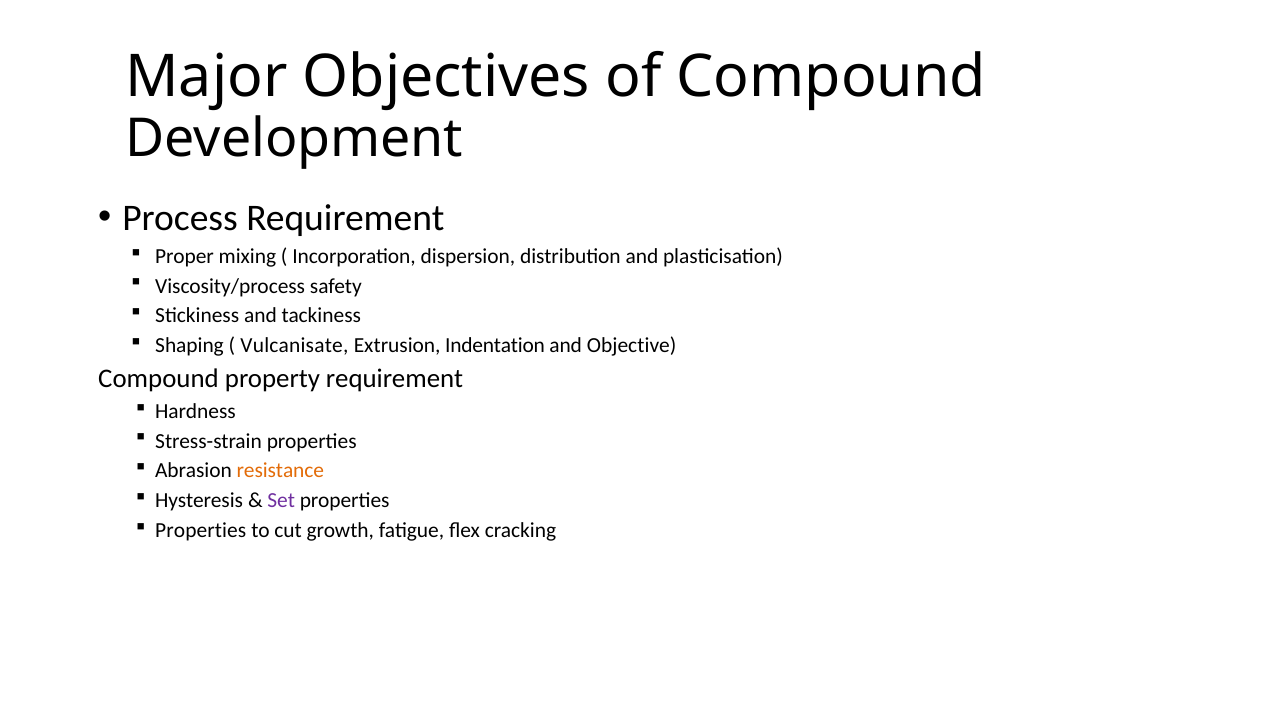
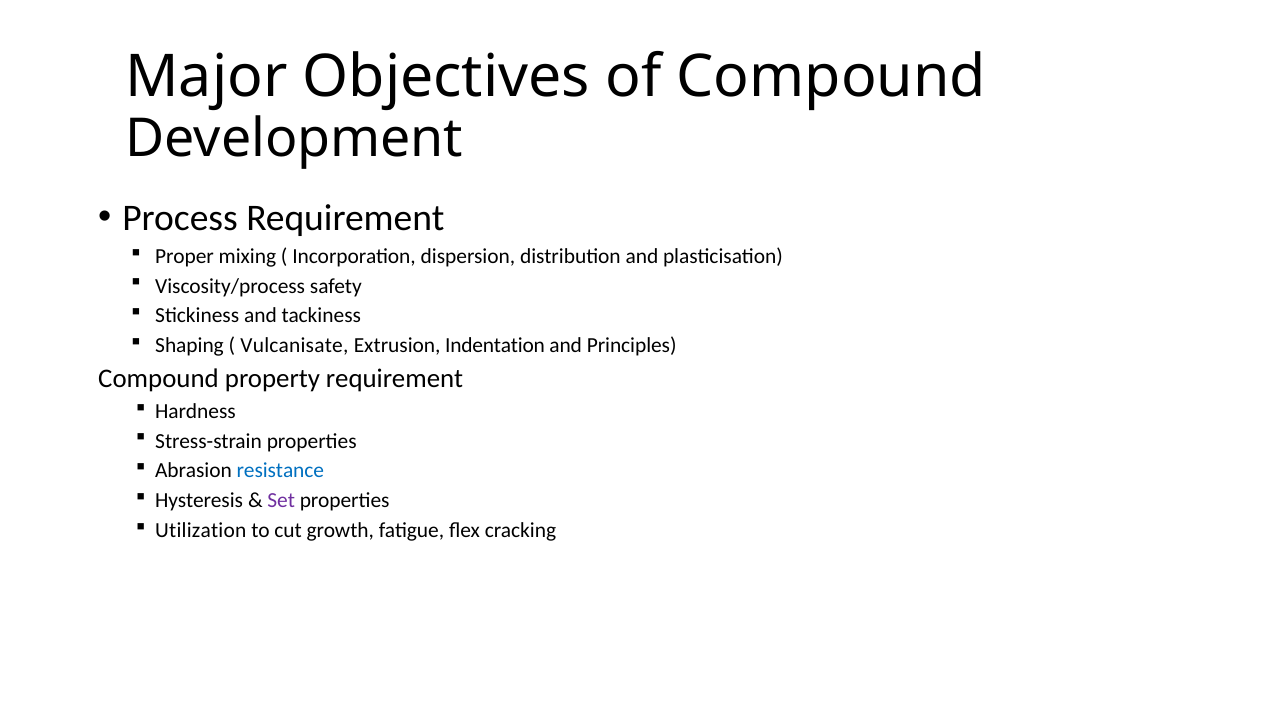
Objective: Objective -> Principles (632, 346)
resistance colour: orange -> blue (280, 471)
Properties: Properties -> Utilization (201, 531)
